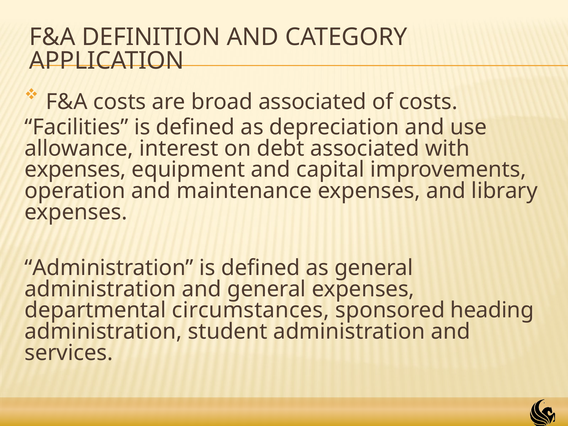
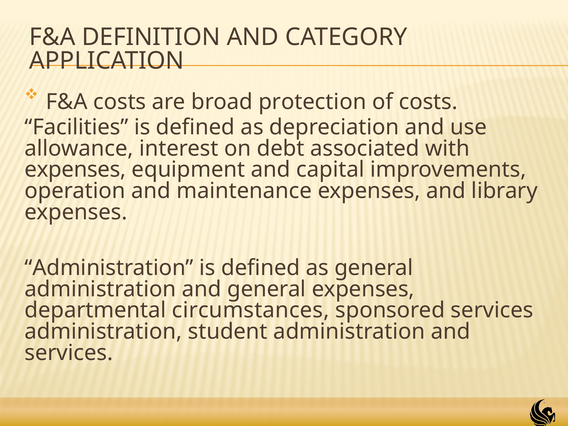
broad associated: associated -> protection (312, 102)
sponsored heading: heading -> services (492, 310)
